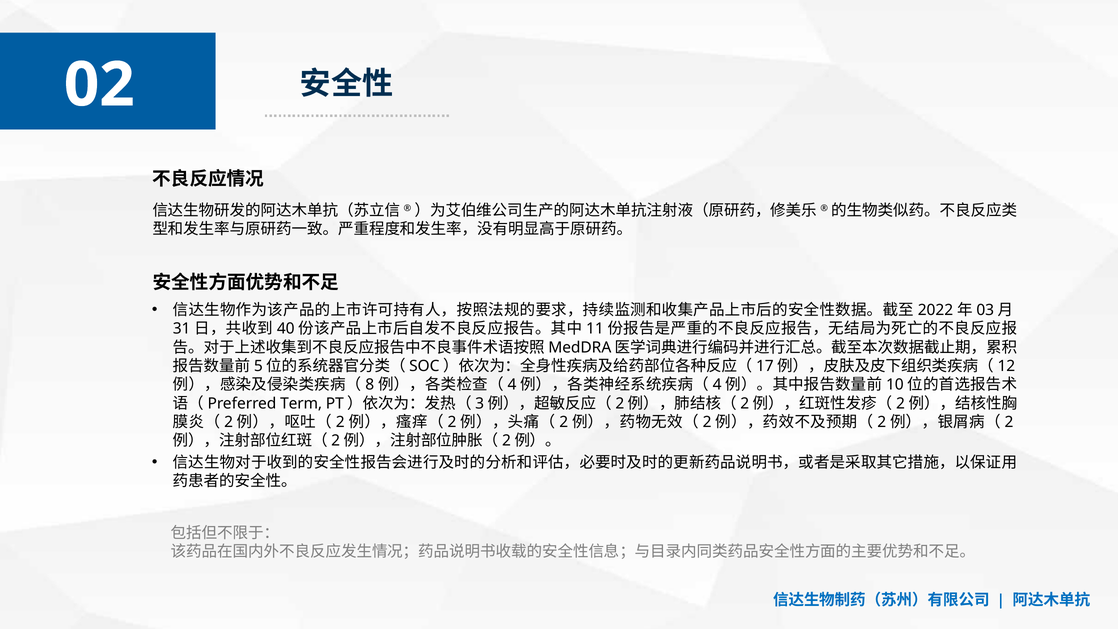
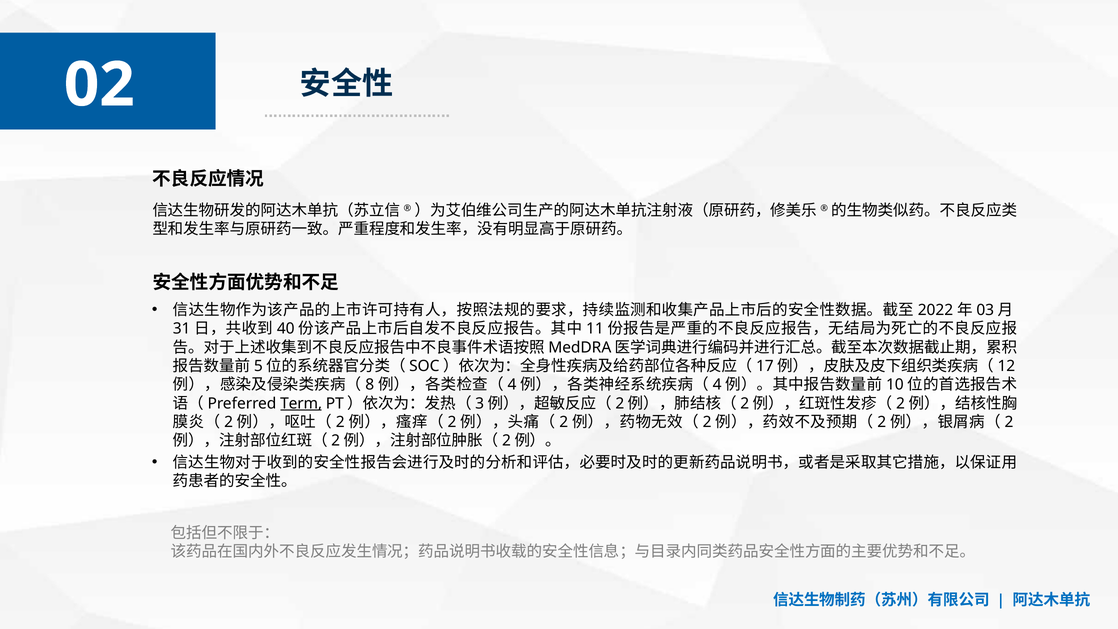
Term underline: none -> present (301, 403)
